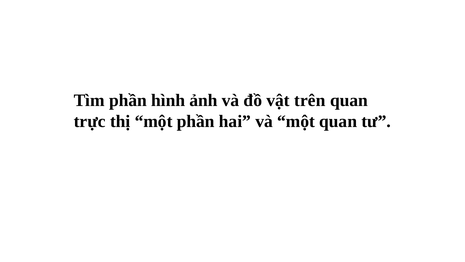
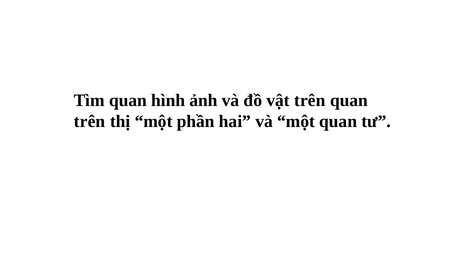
Tìm phần: phần -> quan (128, 100)
trực: trực -> trên (90, 121)
